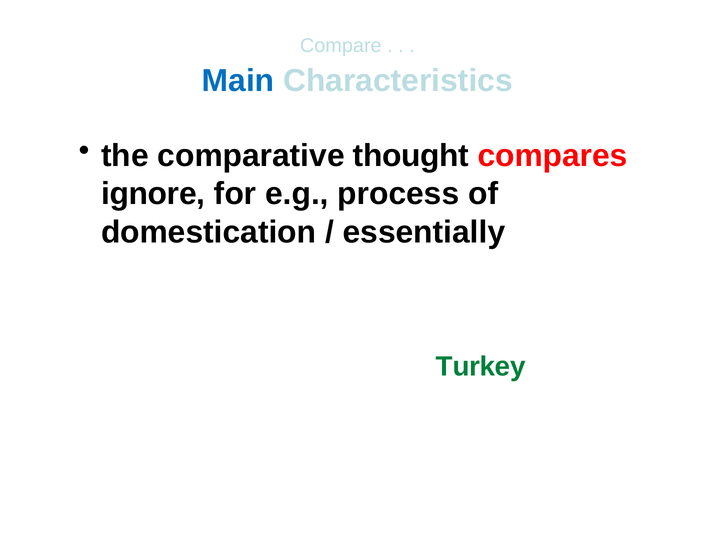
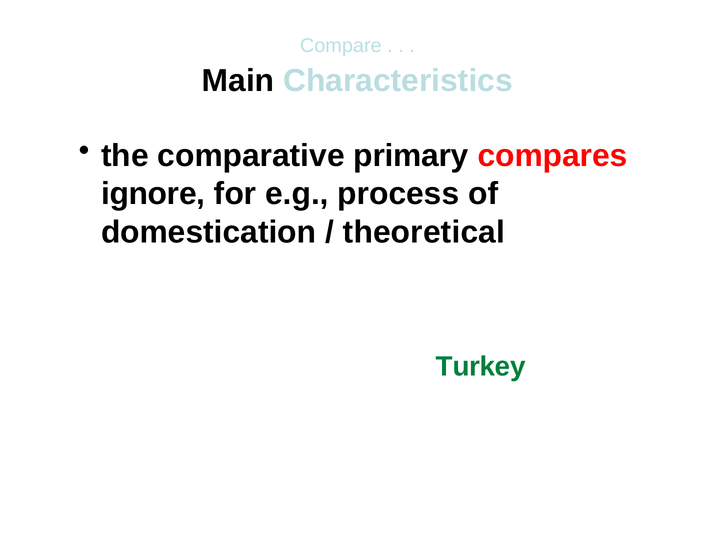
Main colour: blue -> black (238, 81)
thought: thought -> primary (411, 156)
essentially: essentially -> theoretical (424, 232)
